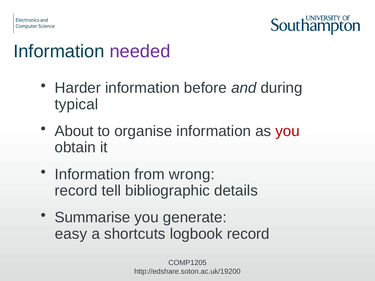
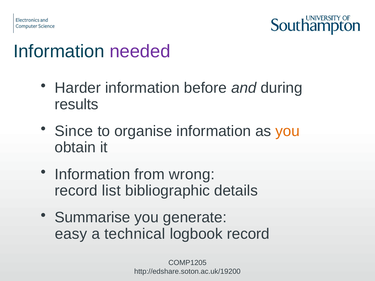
typical: typical -> results (77, 104)
About: About -> Since (74, 131)
you colour: red -> orange (288, 131)
tell: tell -> list (111, 191)
shortcuts: shortcuts -> technical (135, 234)
